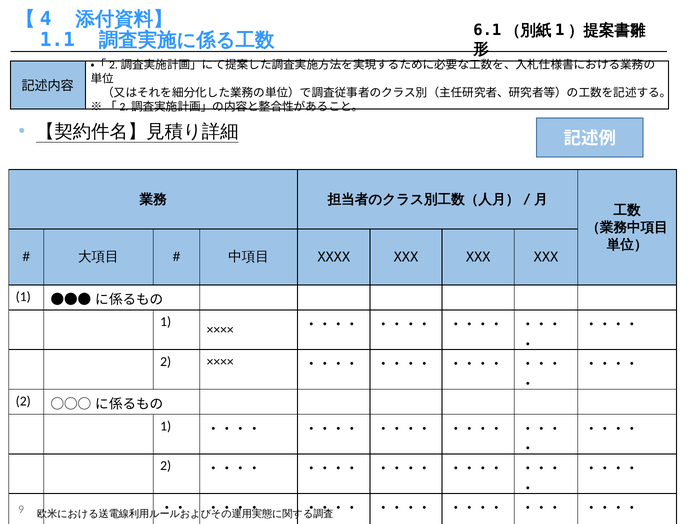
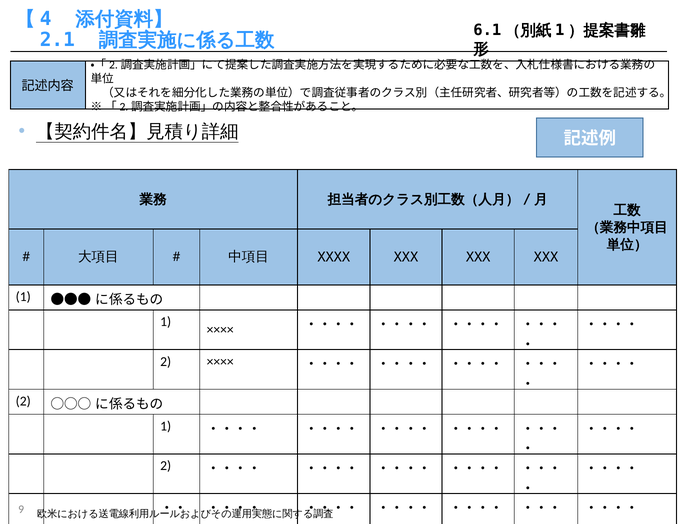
1.1: 1.1 -> 2.1 (57, 40)
